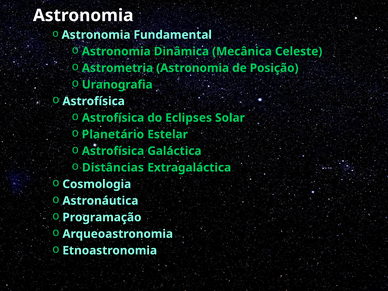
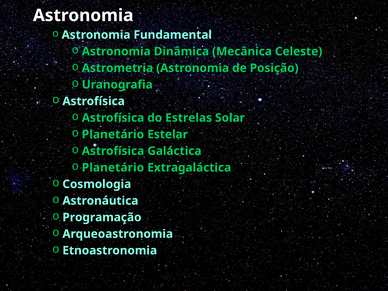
Eclipses: Eclipses -> Estrelas (189, 118)
Distâncias: Distâncias -> Planetário (113, 168)
